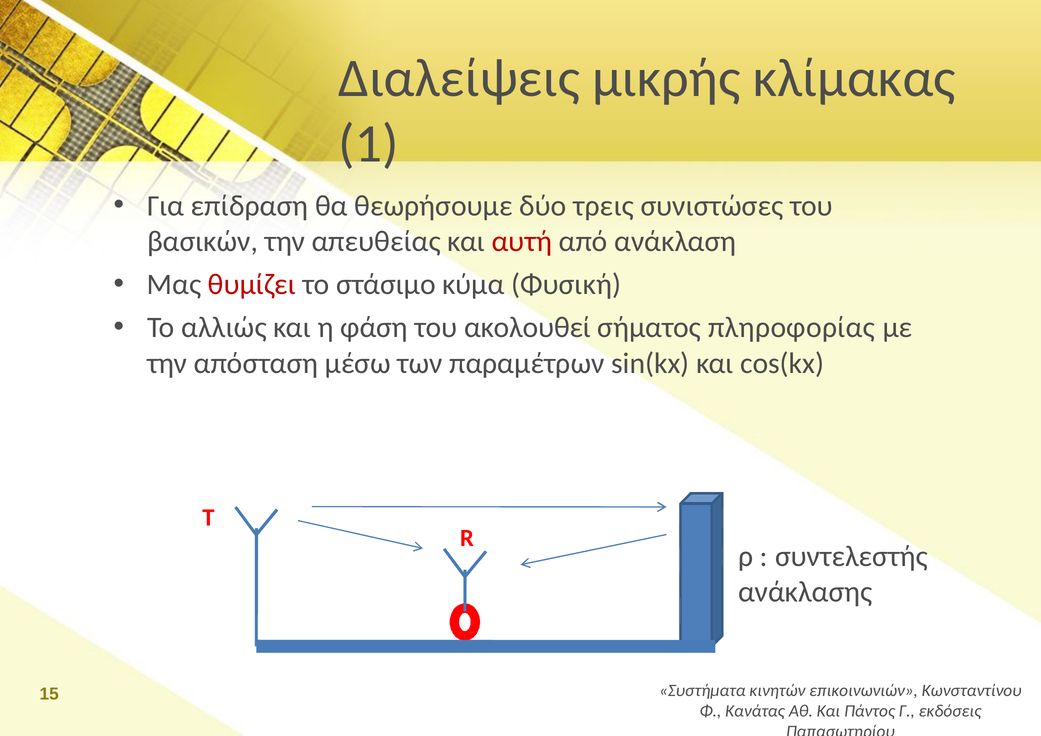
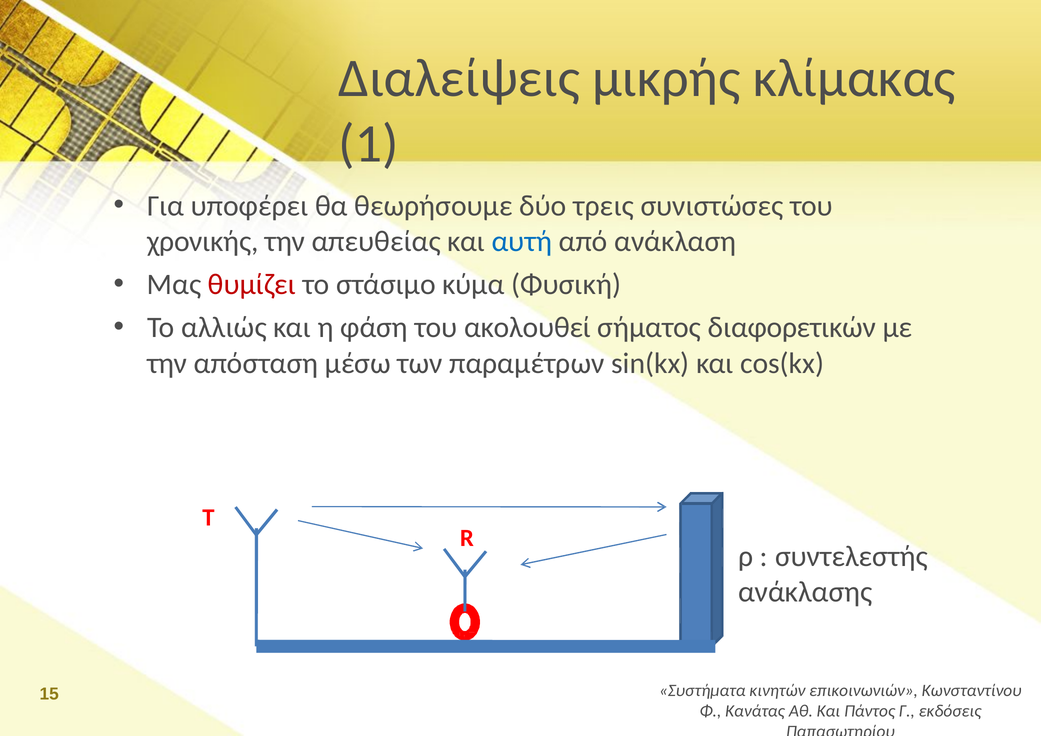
επίδραση: επίδραση -> υποφέρει (250, 206)
βασικών: βασικών -> χρονικής (203, 241)
αυτή colour: red -> blue (522, 241)
πληροφορίας: πληροφορίας -> διαφορετικών (792, 327)
